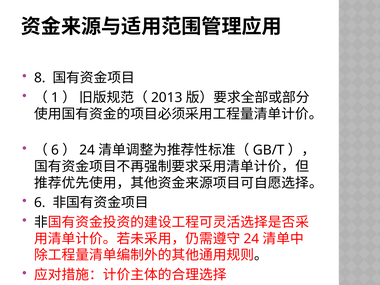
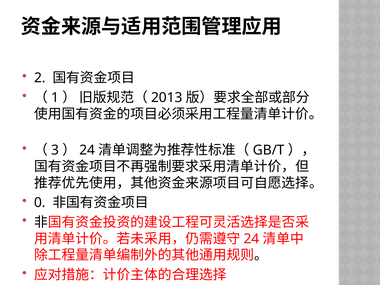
8: 8 -> 2 (40, 78)
6: 6 -> 3 (55, 150)
6: 6 -> 0 (40, 203)
